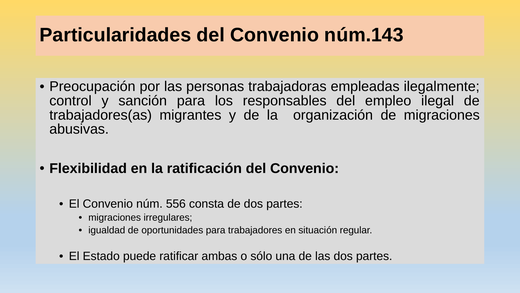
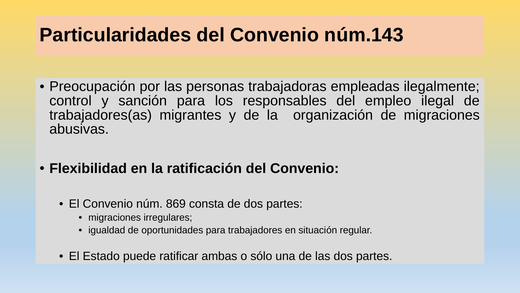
556: 556 -> 869 (176, 204)
